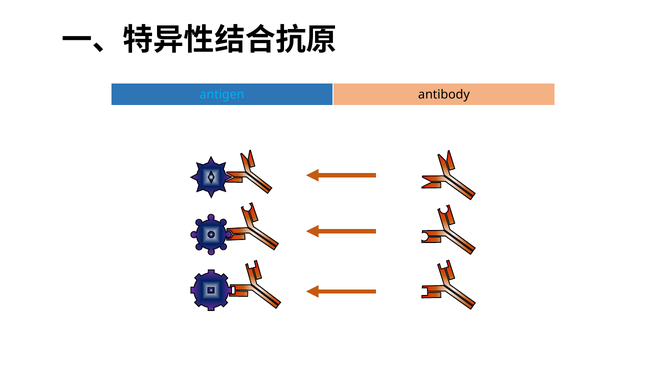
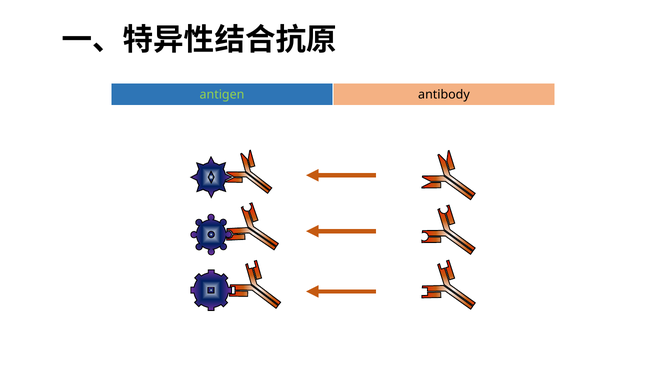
antigen colour: light blue -> light green (222, 95)
